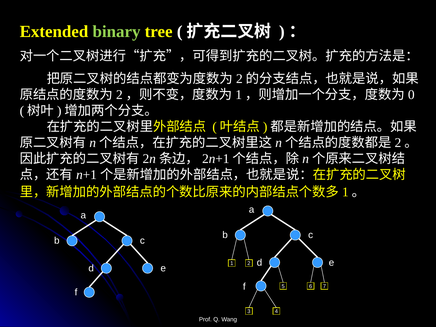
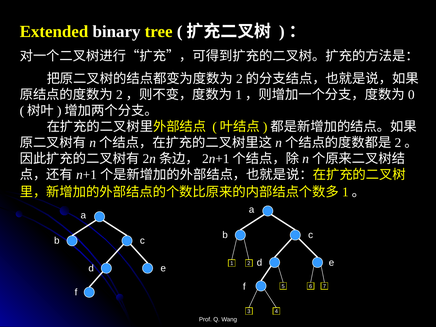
binary colour: light green -> white (117, 32)
